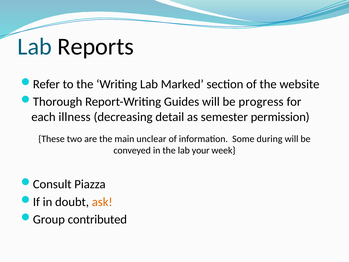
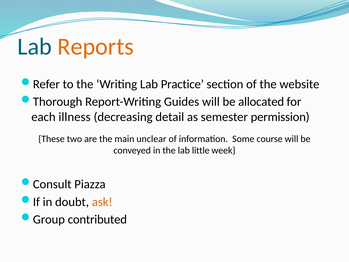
Reports colour: black -> orange (96, 47)
Marked: Marked -> Practice (182, 84)
progress: progress -> allocated (261, 102)
during: during -> course (270, 139)
your: your -> little (201, 150)
